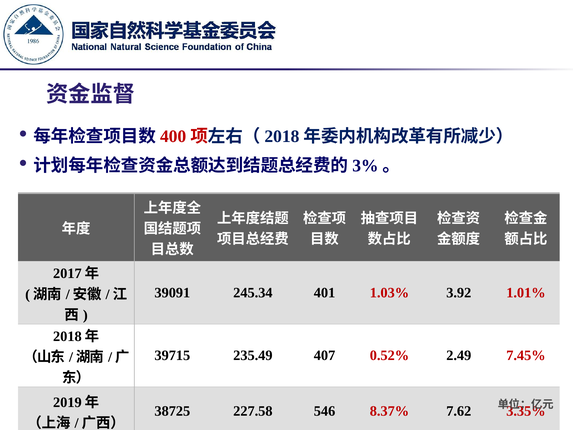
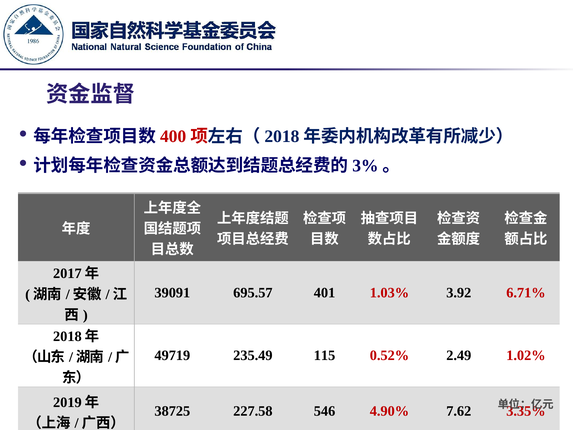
245.34: 245.34 -> 695.57 (253, 293)
1.01%: 1.01% -> 6.71% (526, 293)
39715: 39715 -> 49719 (172, 355)
407: 407 -> 115 (325, 355)
7.45%: 7.45% -> 1.02% (526, 355)
8.37%: 8.37% -> 4.90% (389, 411)
